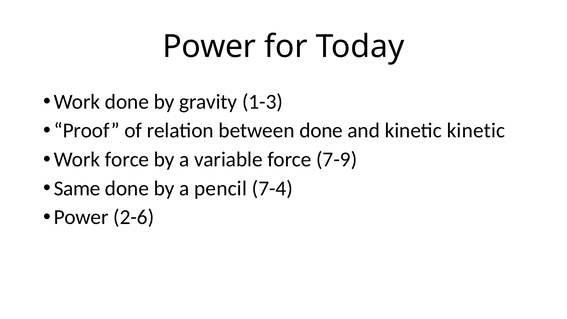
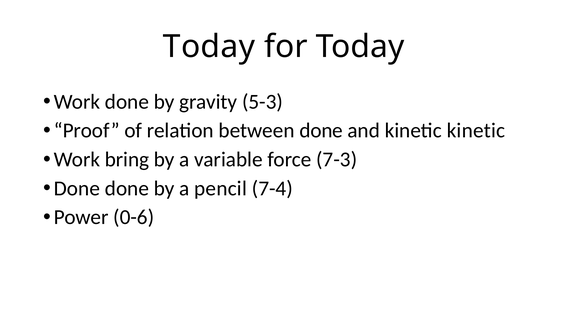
Power: Power -> Today (209, 47)
1-3: 1-3 -> 5-3 (263, 102)
Work force: force -> bring (127, 159)
7-9: 7-9 -> 7-3 (337, 159)
Same: Same -> Done (77, 188)
2-6: 2-6 -> 0-6 (134, 217)
